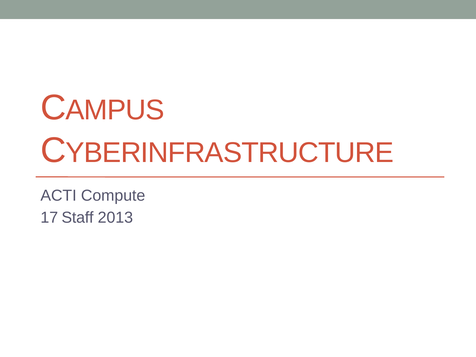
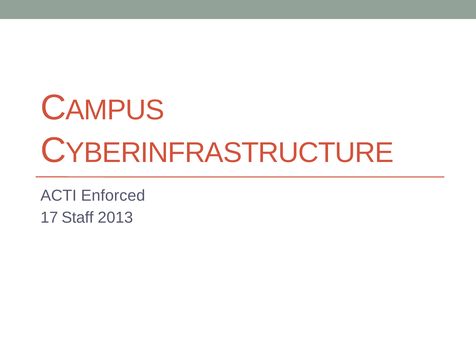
Compute: Compute -> Enforced (113, 195)
